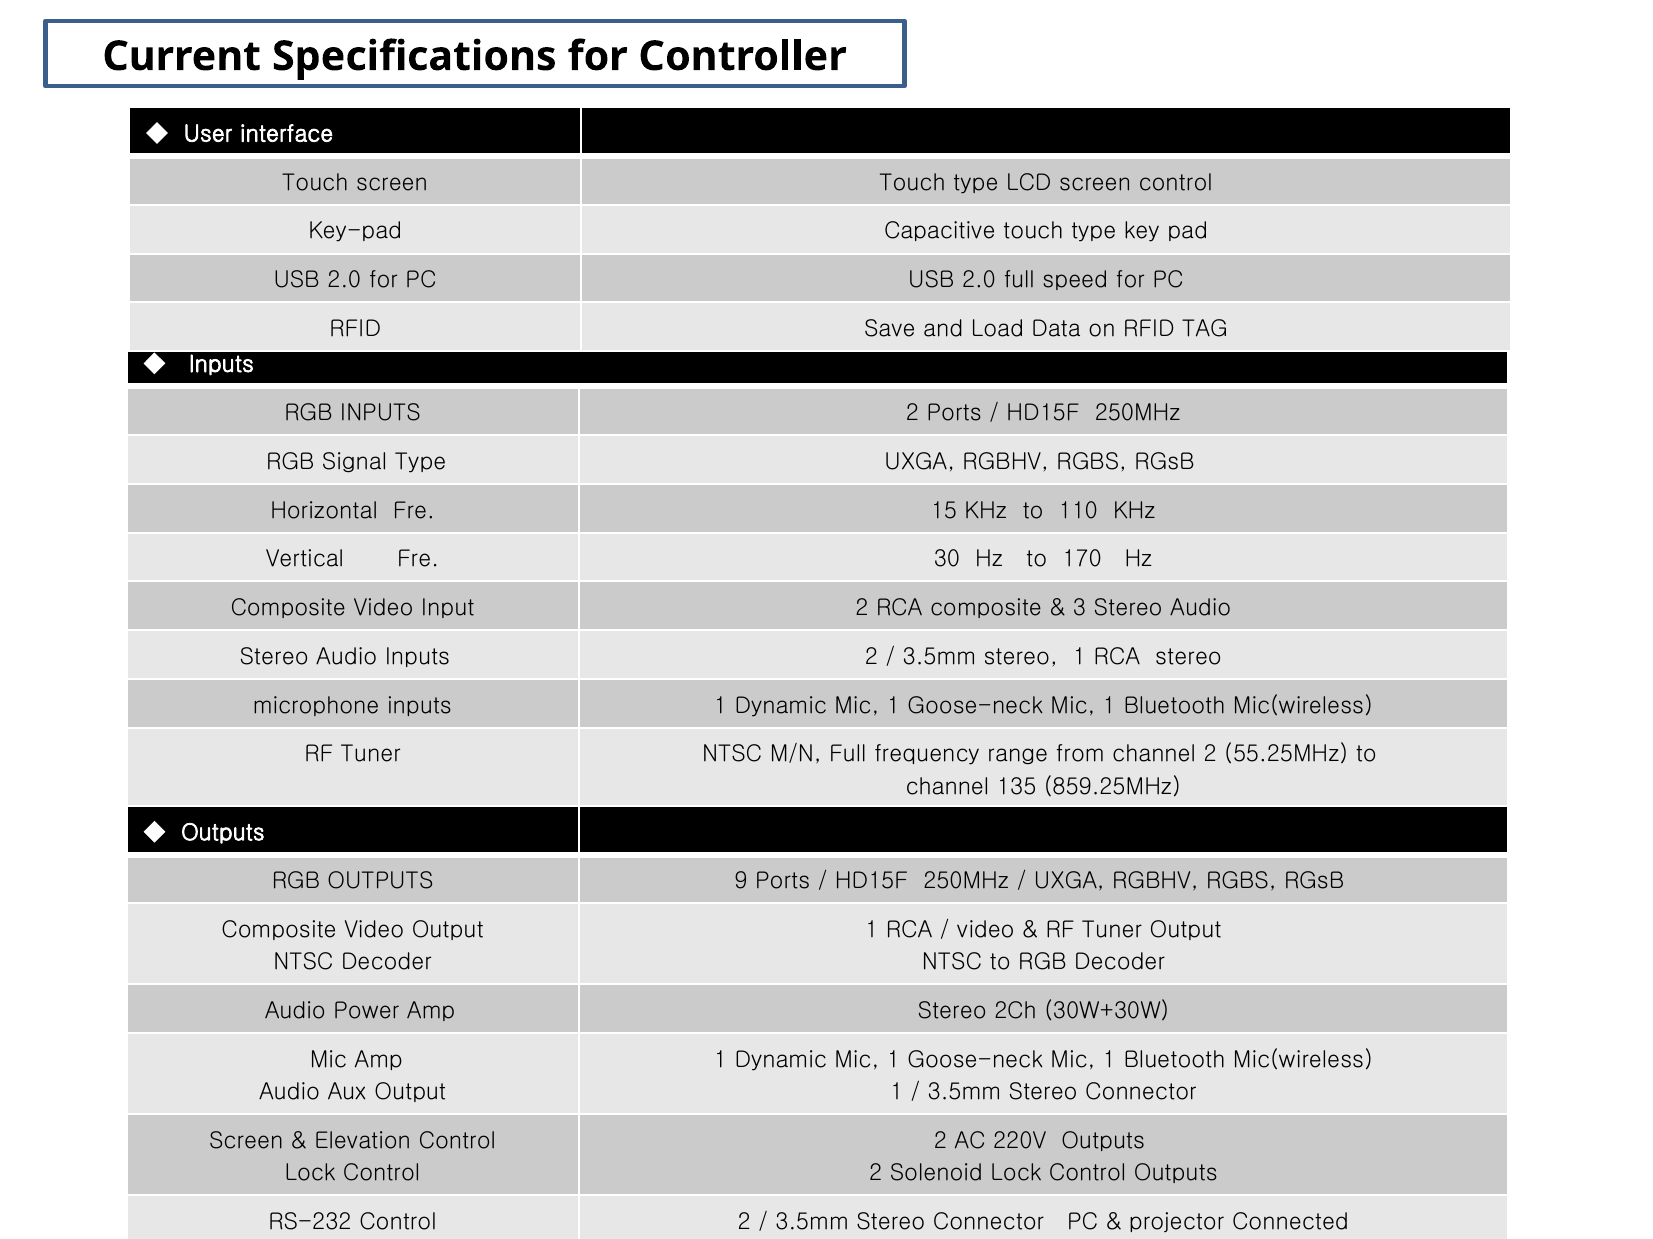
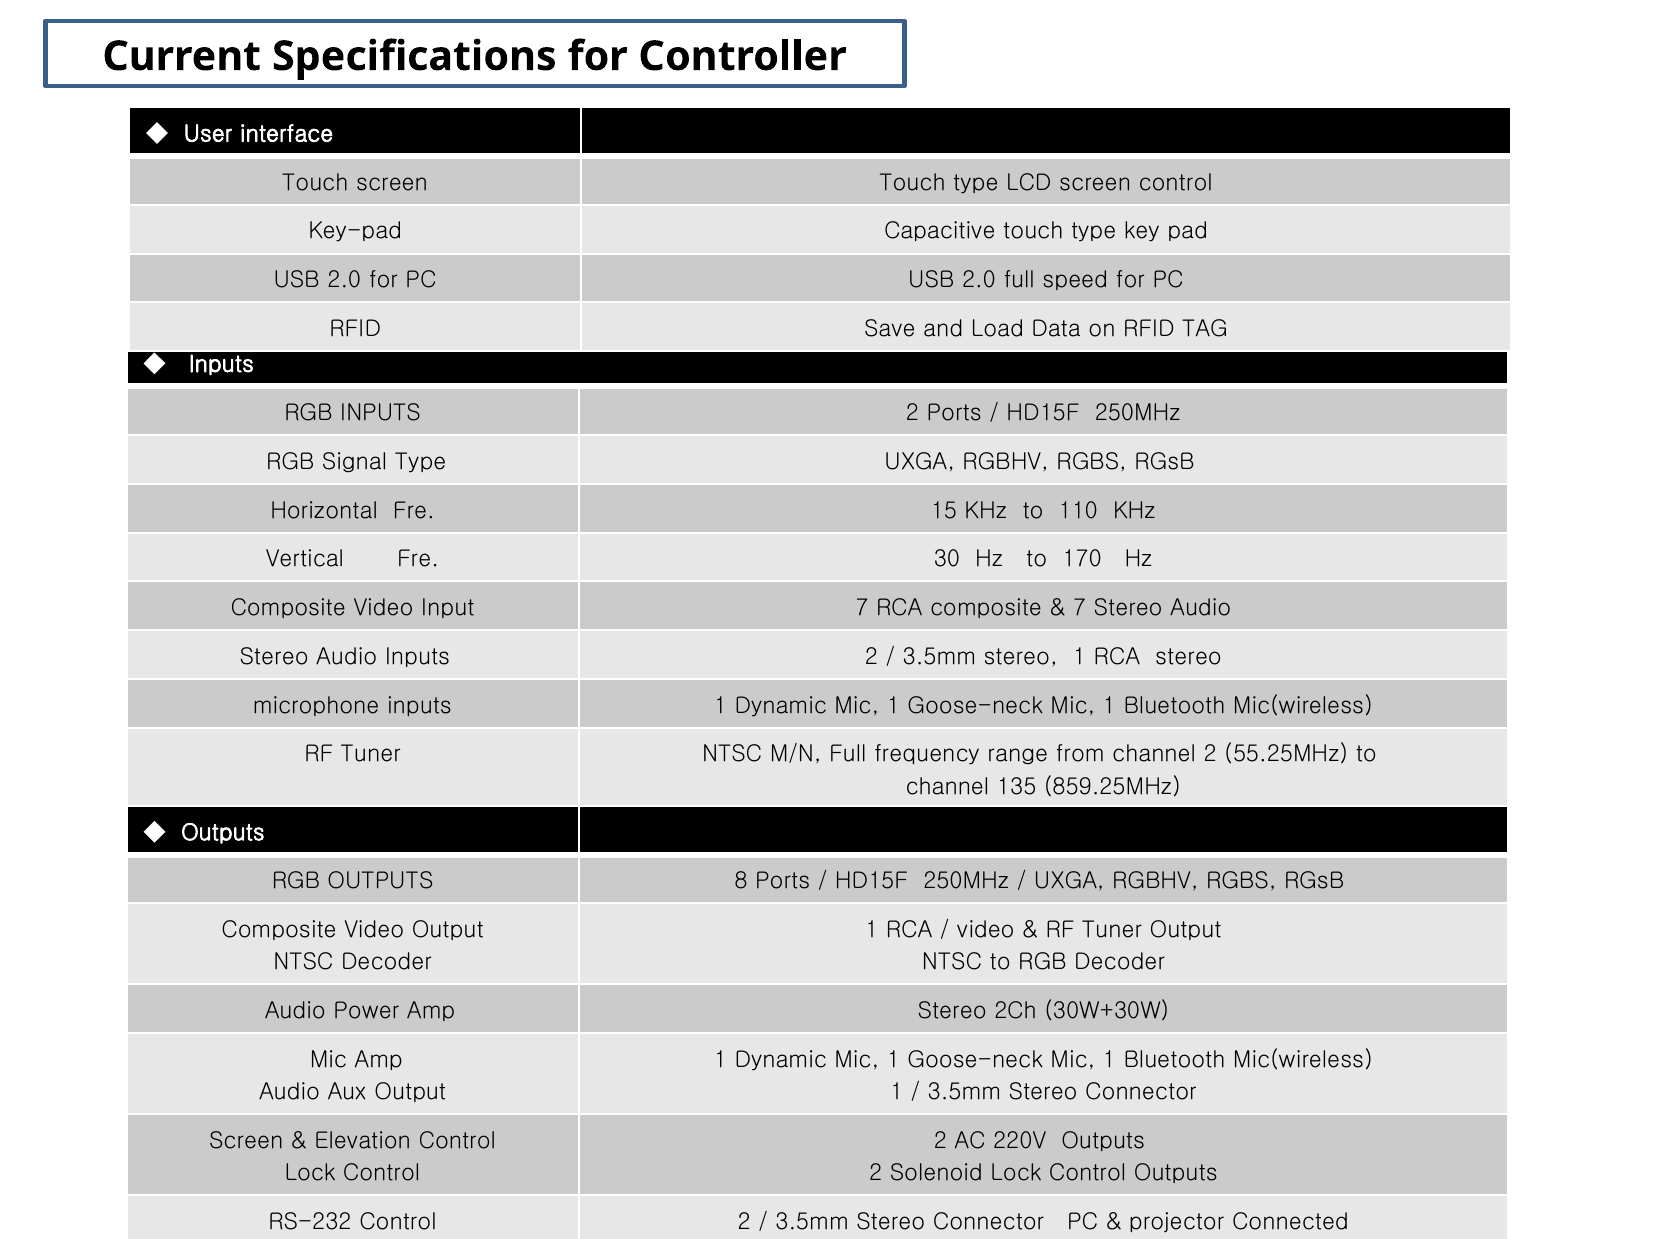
Input 2: 2 -> 7 (862, 608)
3: 3 -> 7 (1080, 608)
9: 9 -> 8 (741, 882)
